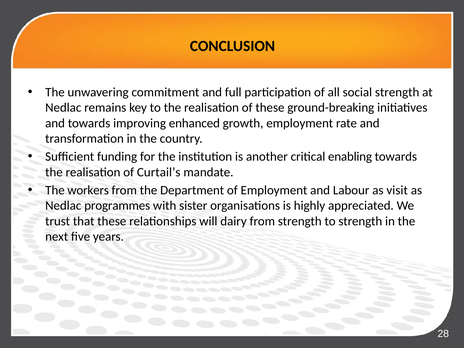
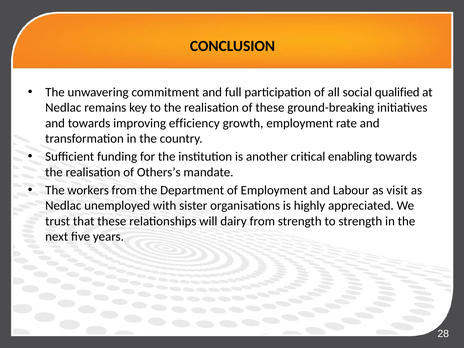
social strength: strength -> qualified (397, 92)
enhanced: enhanced -> efficiency (194, 123)
Curtail’s: Curtail’s -> Others’s (159, 172)
programmes: programmes -> unemployed (117, 206)
